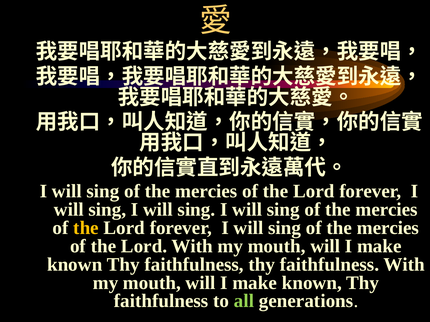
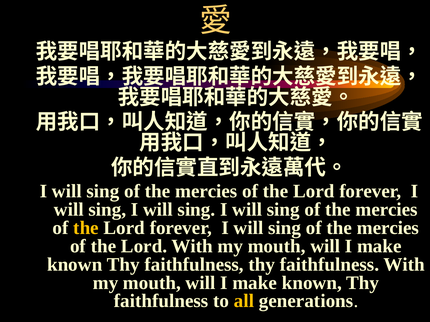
all colour: light green -> yellow (244, 301)
